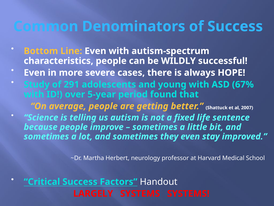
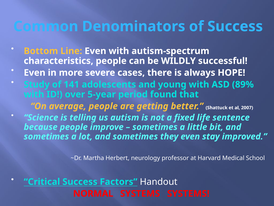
291: 291 -> 141 (71, 84)
67%: 67% -> 89% (243, 84)
LARGELY: LARGELY -> NORMAL (93, 193)
